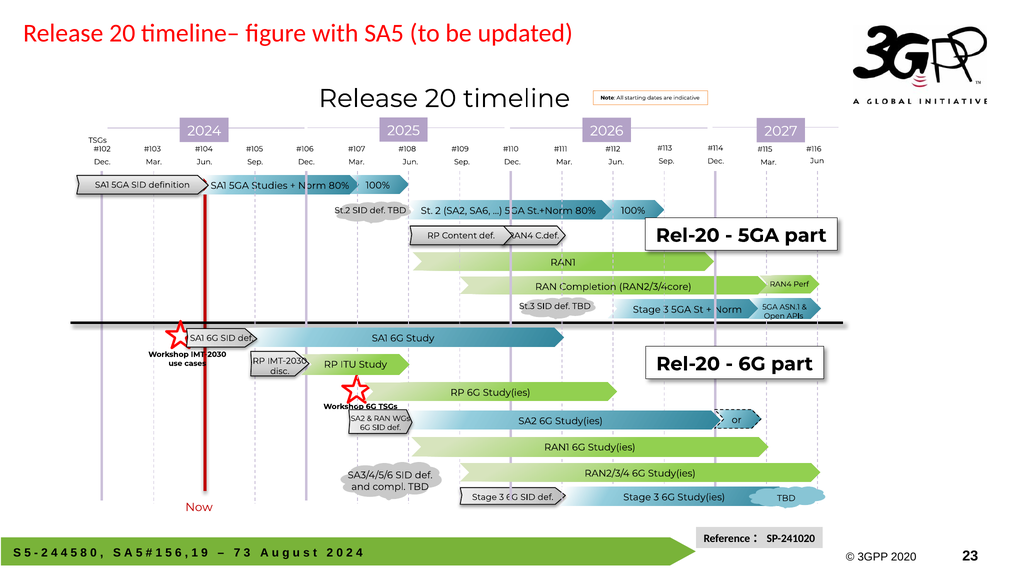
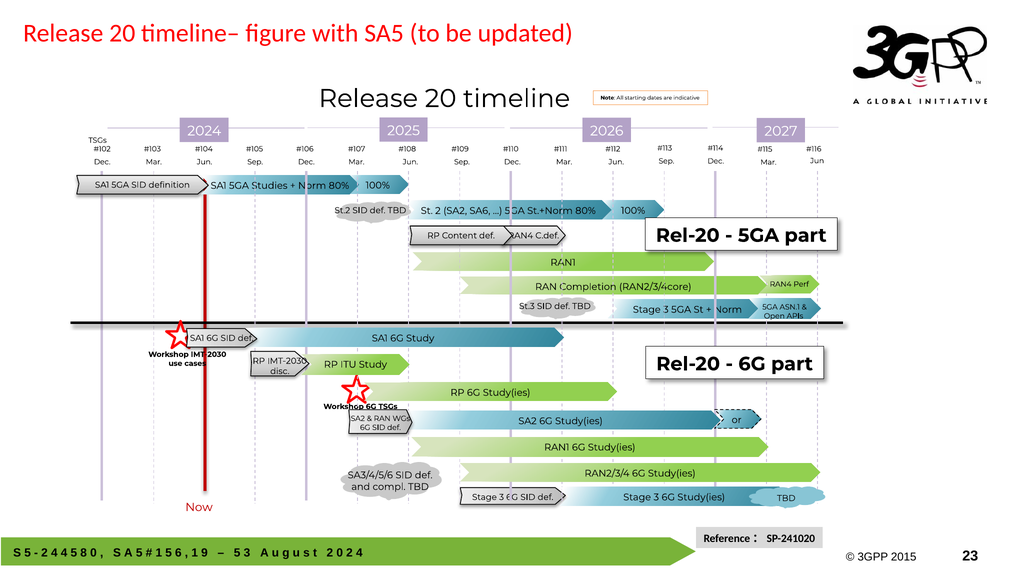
7: 7 -> 5 (237, 553)
2020: 2020 -> 2015 (904, 557)
